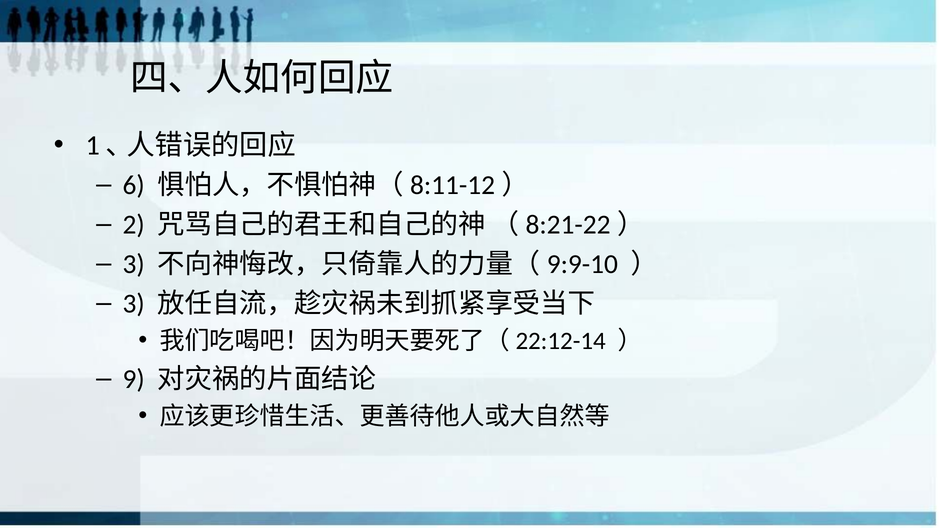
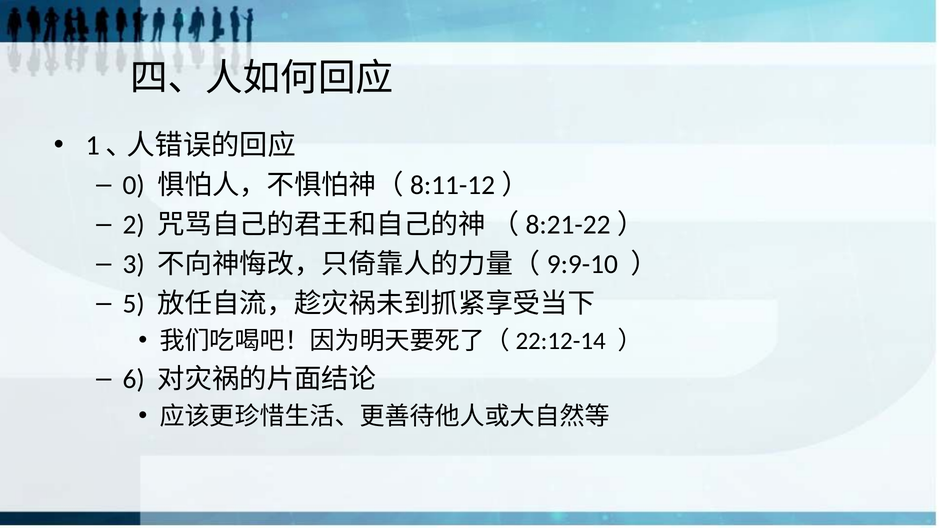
6: 6 -> 0 (134, 185)
3: 3 -> 5 (134, 304)
9: 9 -> 6 (134, 379)
